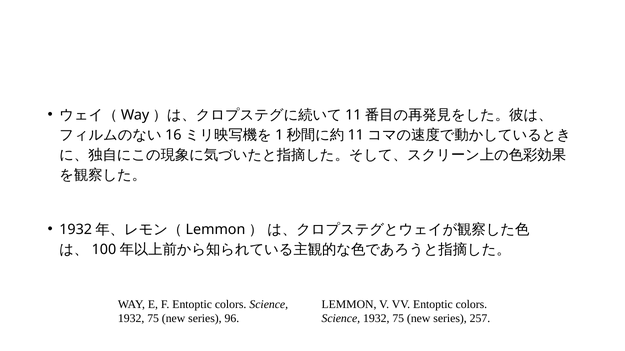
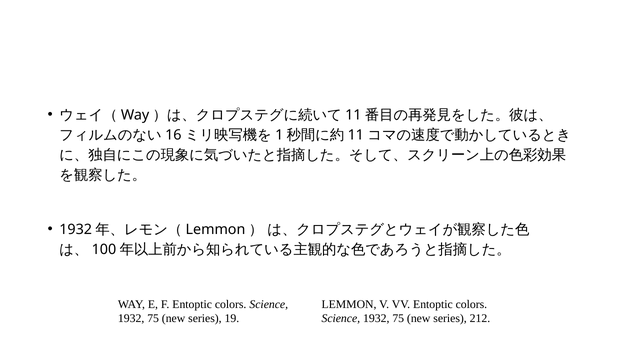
96: 96 -> 19 (232, 319)
257: 257 -> 212 (480, 319)
